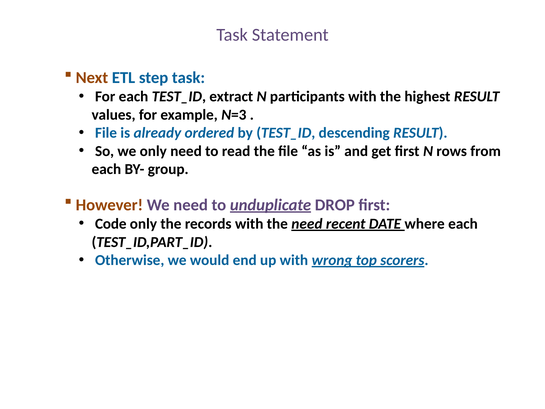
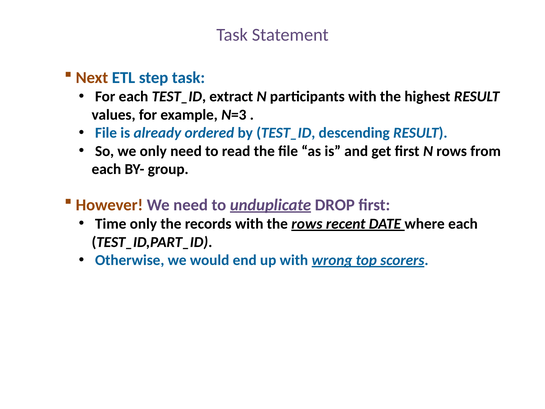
Code: Code -> Time (111, 224)
the need: need -> rows (307, 224)
